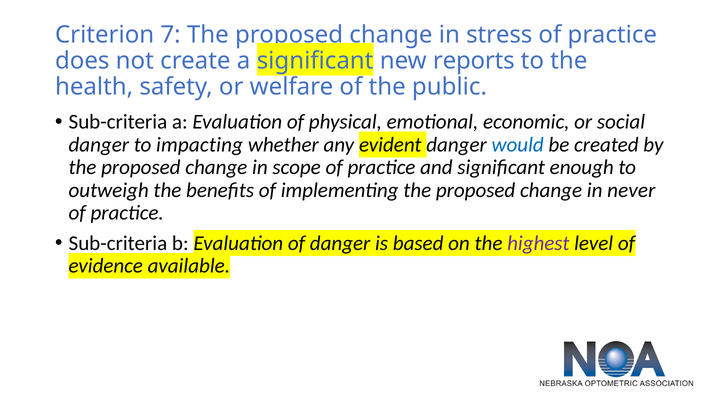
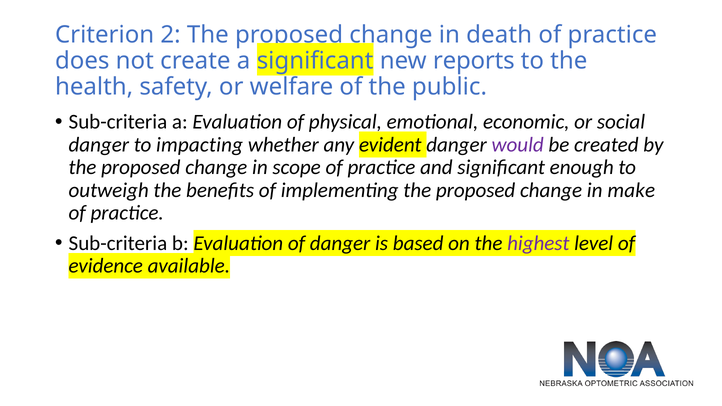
7: 7 -> 2 (171, 35)
stress: stress -> death (499, 35)
would colour: blue -> purple (518, 145)
never: never -> make (631, 190)
